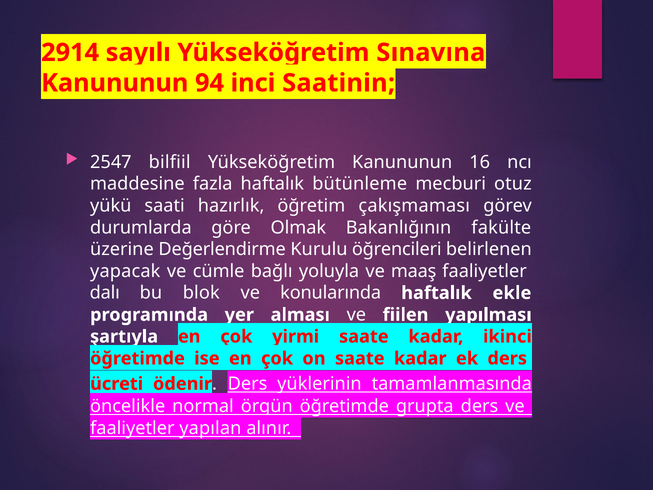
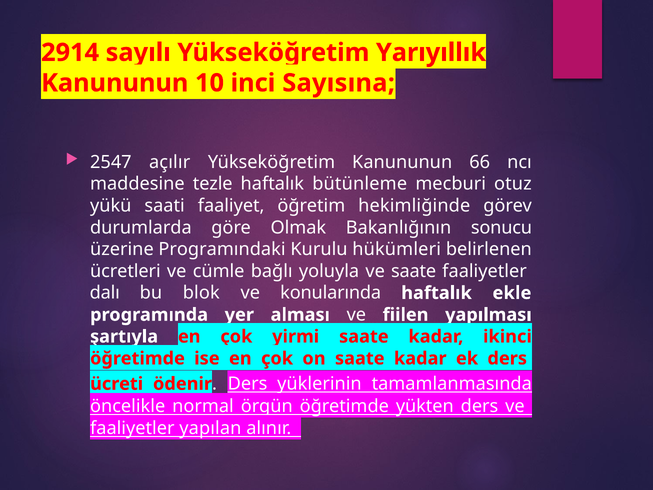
Sınavına: Sınavına -> Yarıyıllık (431, 53)
94: 94 -> 10 (210, 83)
Saatinin: Saatinin -> Sayısına (339, 83)
bilfiil: bilfiil -> açılır (170, 162)
16: 16 -> 66 (480, 162)
fazla: fazla -> tezle (213, 184)
hazırlık: hazırlık -> faaliyet (231, 206)
çakışmaması: çakışmaması -> hekimliğinde (414, 206)
fakülte: fakülte -> sonucu (501, 227)
Değerlendirme: Değerlendirme -> Programındaki (222, 249)
öğrencileri: öğrencileri -> hükümleri (397, 249)
yapacak: yapacak -> ücretleri (125, 271)
ve maaş: maaş -> saate (414, 271)
grupta: grupta -> yükten (425, 406)
